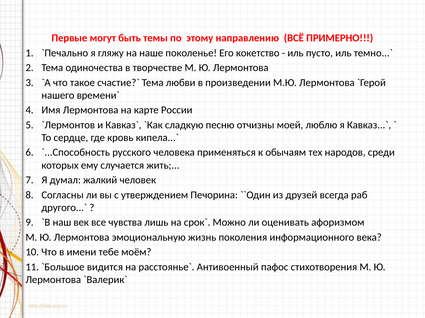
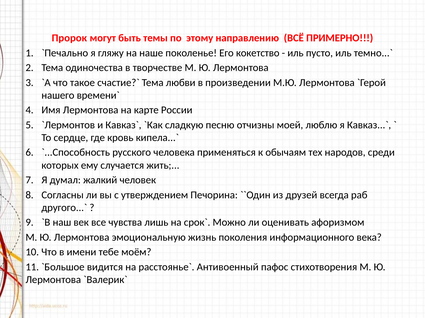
Первые: Первые -> Пророк (69, 38)
